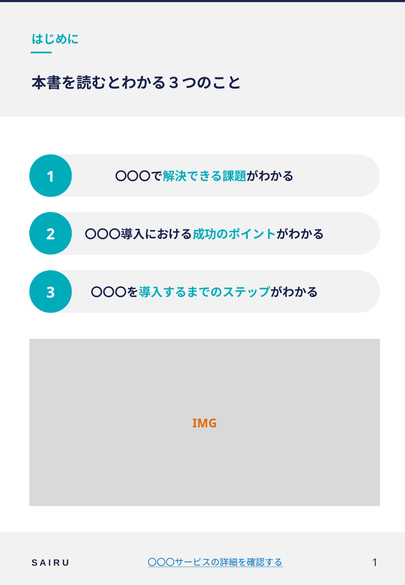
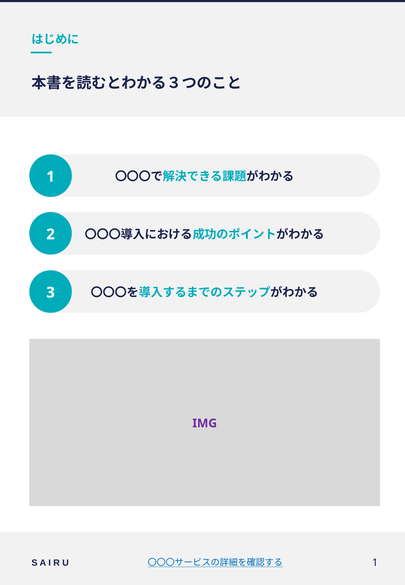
IMG colour: orange -> purple (205, 423)
